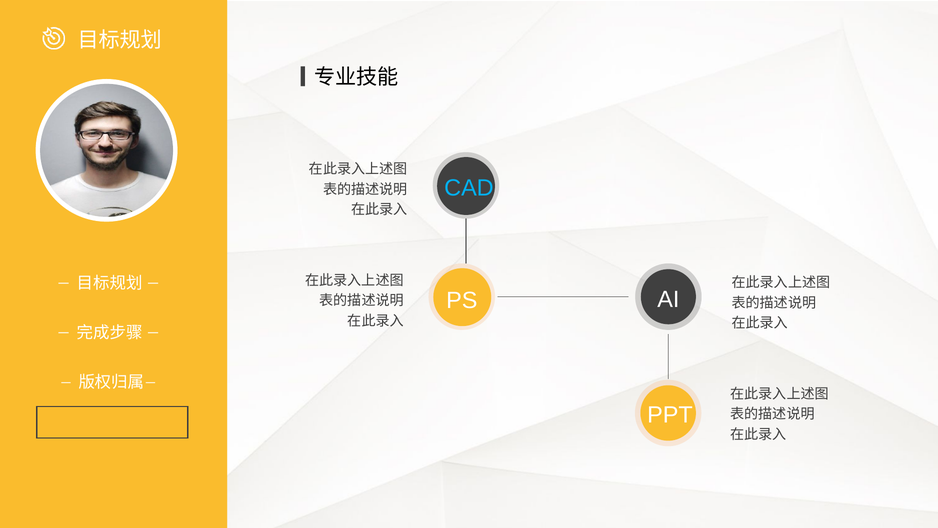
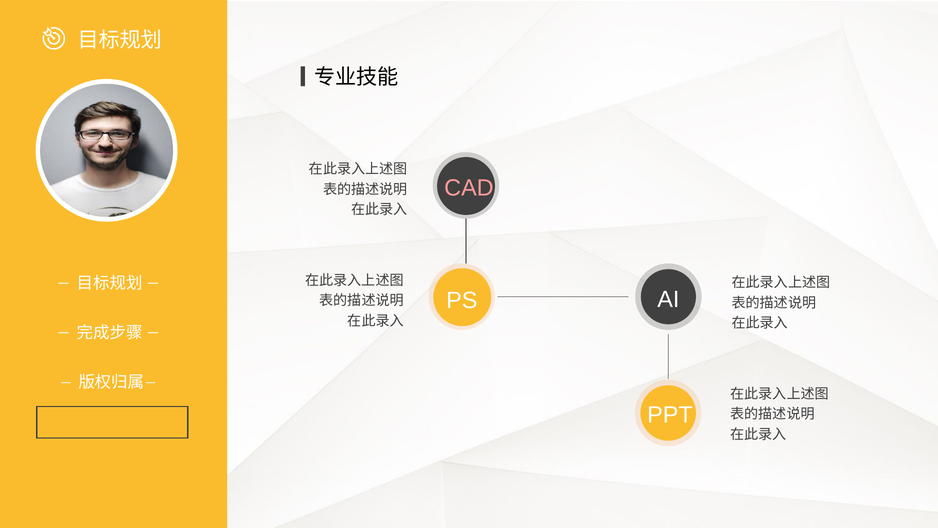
CAD colour: light blue -> pink (469, 188)
